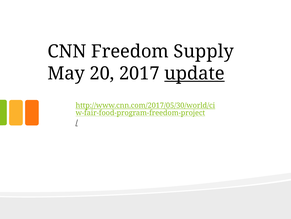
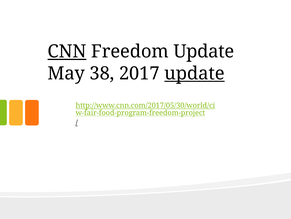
CNN underline: none -> present (67, 51)
Freedom Supply: Supply -> Update (204, 51)
20: 20 -> 38 (102, 73)
